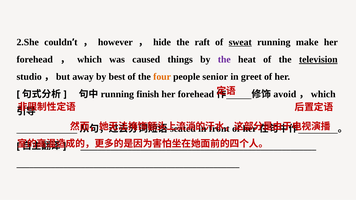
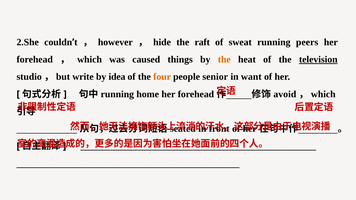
sweat underline: present -> none (240, 42)
make: make -> peers (307, 42)
the colour: purple -> orange (224, 60)
away: away -> write (83, 77)
best: best -> idea (117, 77)
greet: greet -> want (251, 77)
finish: finish -> home (148, 94)
